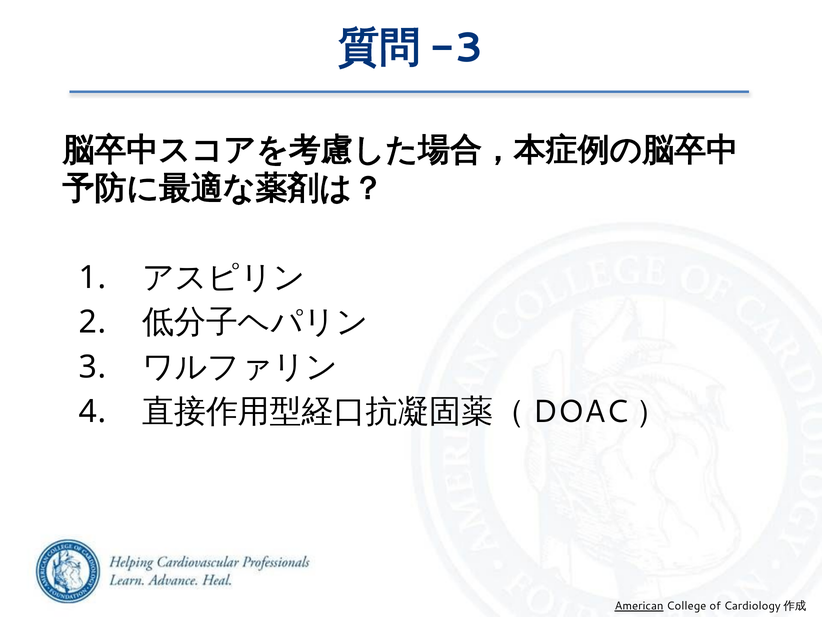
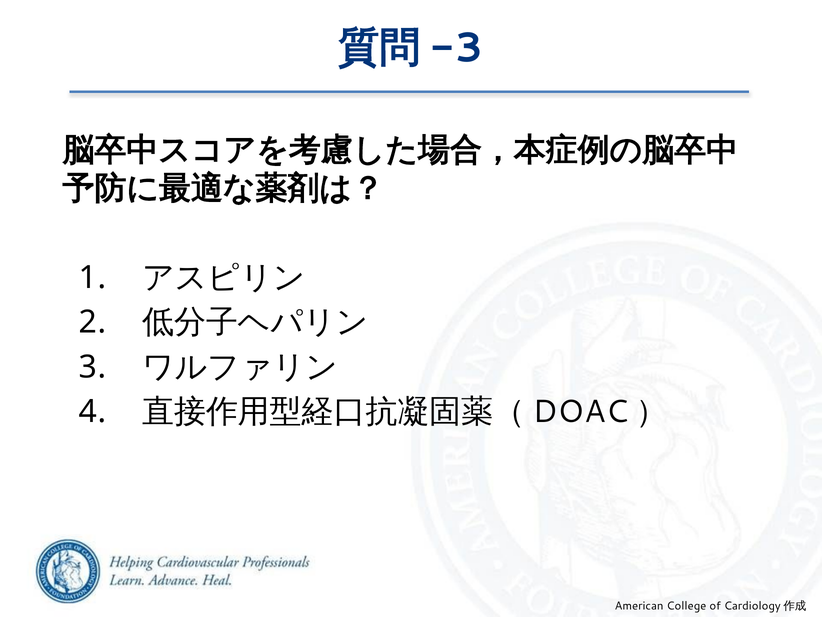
American underline: present -> none (639, 606)
